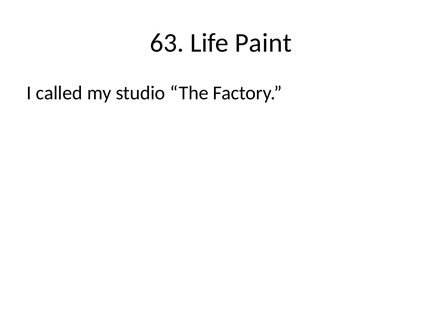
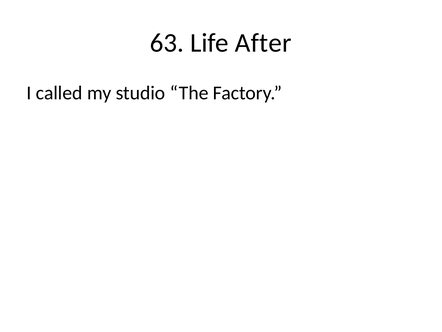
Paint: Paint -> After (263, 43)
